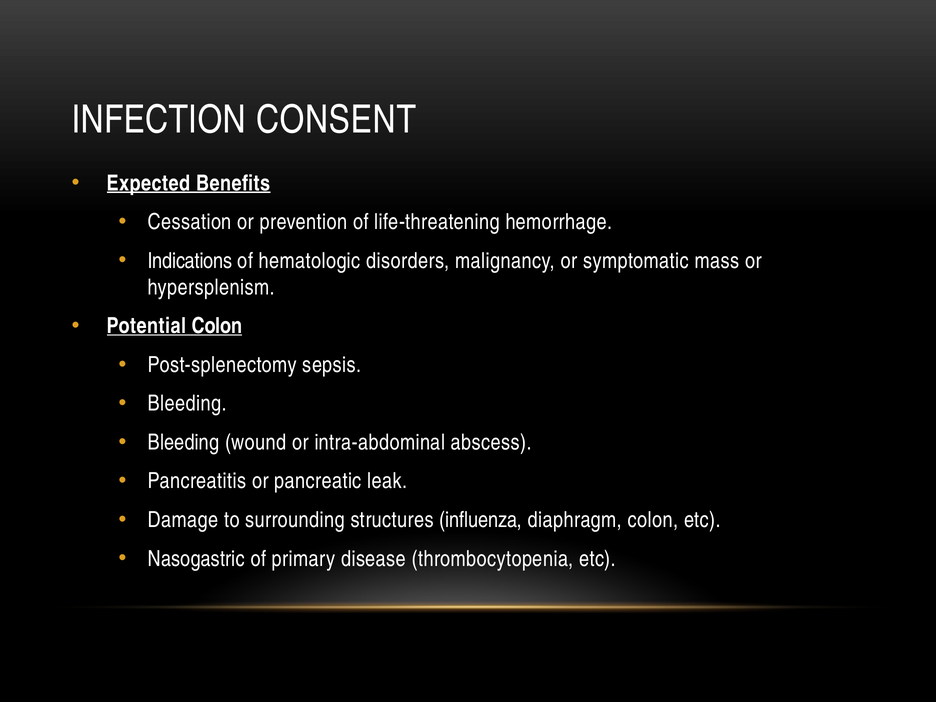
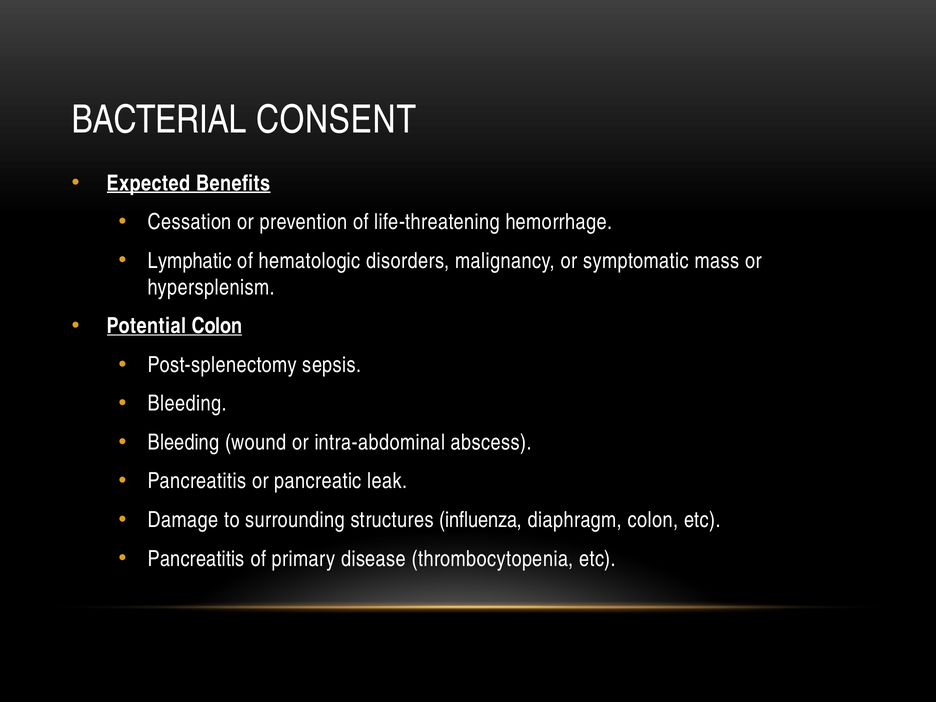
INFECTION: INFECTION -> BACTERIAL (159, 120)
Indications: Indications -> Lymphatic (190, 261)
Nasogastric: Nasogastric -> Pancreatitis (196, 559)
